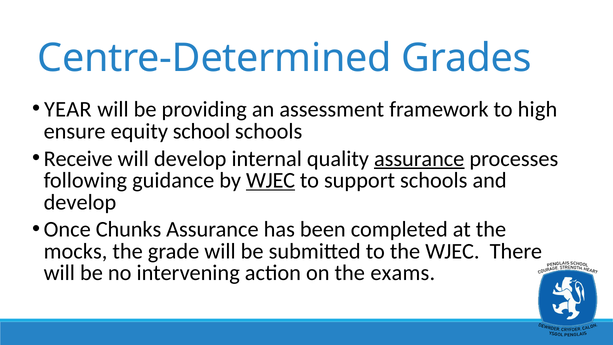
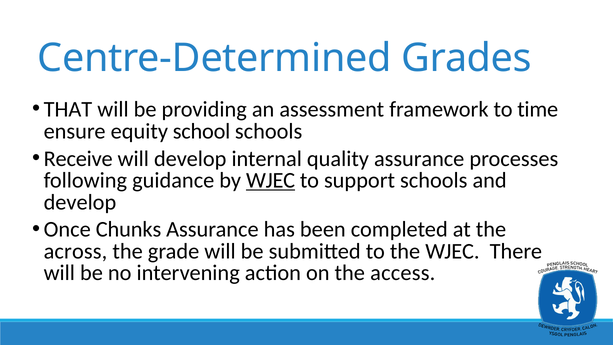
YEAR: YEAR -> THAT (68, 109)
high: high -> time (538, 109)
assurance underline: present -> none (419, 159)
mocks: mocks -> across (75, 251)
exams: exams -> access (403, 273)
